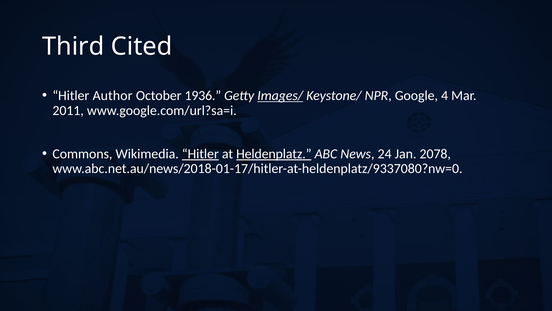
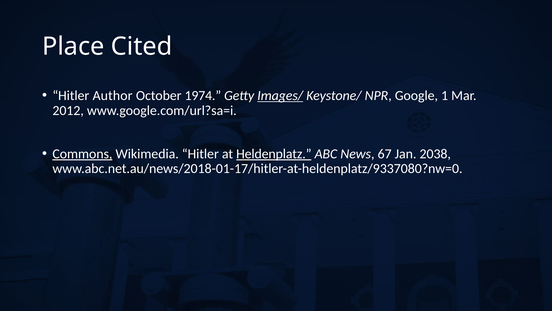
Third: Third -> Place (73, 46)
1936: 1936 -> 1974 (203, 95)
4: 4 -> 1 (445, 95)
2011: 2011 -> 2012 (68, 110)
Commons underline: none -> present (82, 154)
Hitler underline: present -> none (200, 154)
24: 24 -> 67 (385, 154)
2078: 2078 -> 2038 (435, 154)
